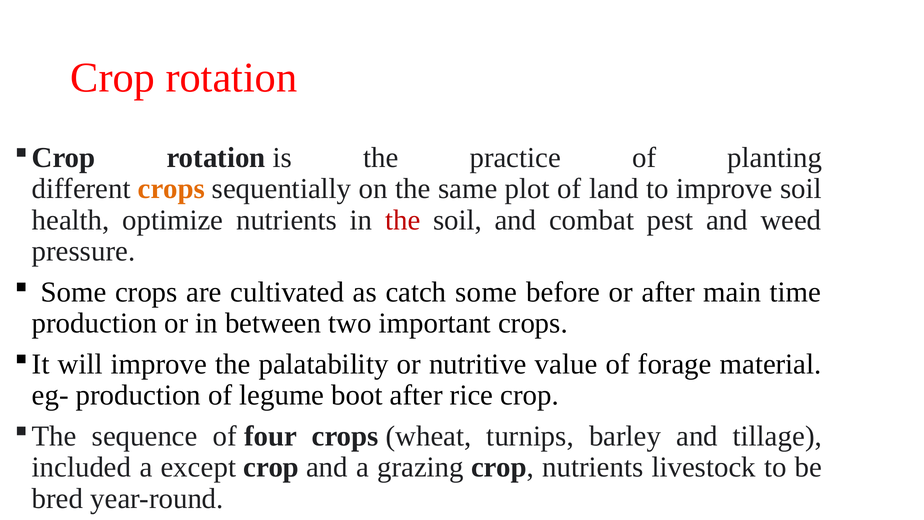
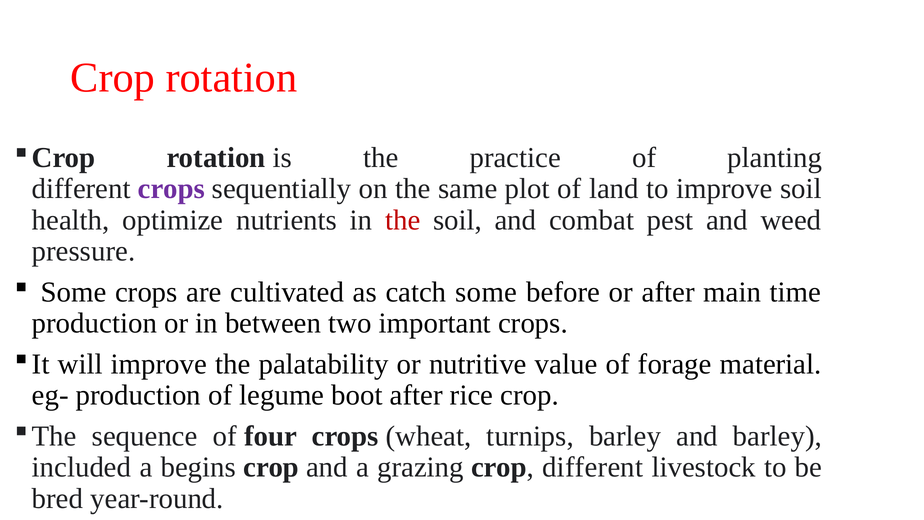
crops colour: orange -> purple (171, 189)
and tillage: tillage -> barley (777, 436)
except: except -> begins (198, 467)
crop nutrients: nutrients -> different (593, 467)
